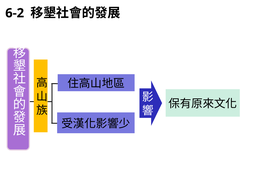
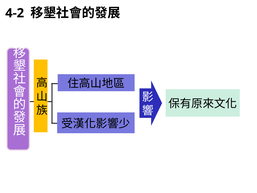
6-2: 6-2 -> 4-2 (15, 13)
